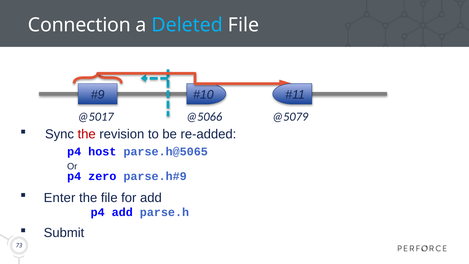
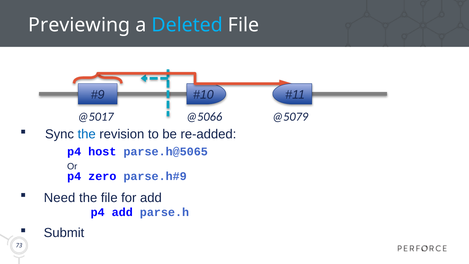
Connection: Connection -> Previewing (79, 25)
the colour: red -> blue (87, 134)
Enter: Enter -> Need (60, 198)
